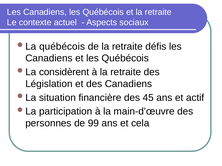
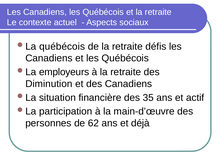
considèrent: considèrent -> employeurs (64, 72)
Législation: Législation -> Diminution (49, 84)
45: 45 -> 35 (148, 98)
99: 99 -> 62 (93, 124)
cela: cela -> déjà (140, 124)
